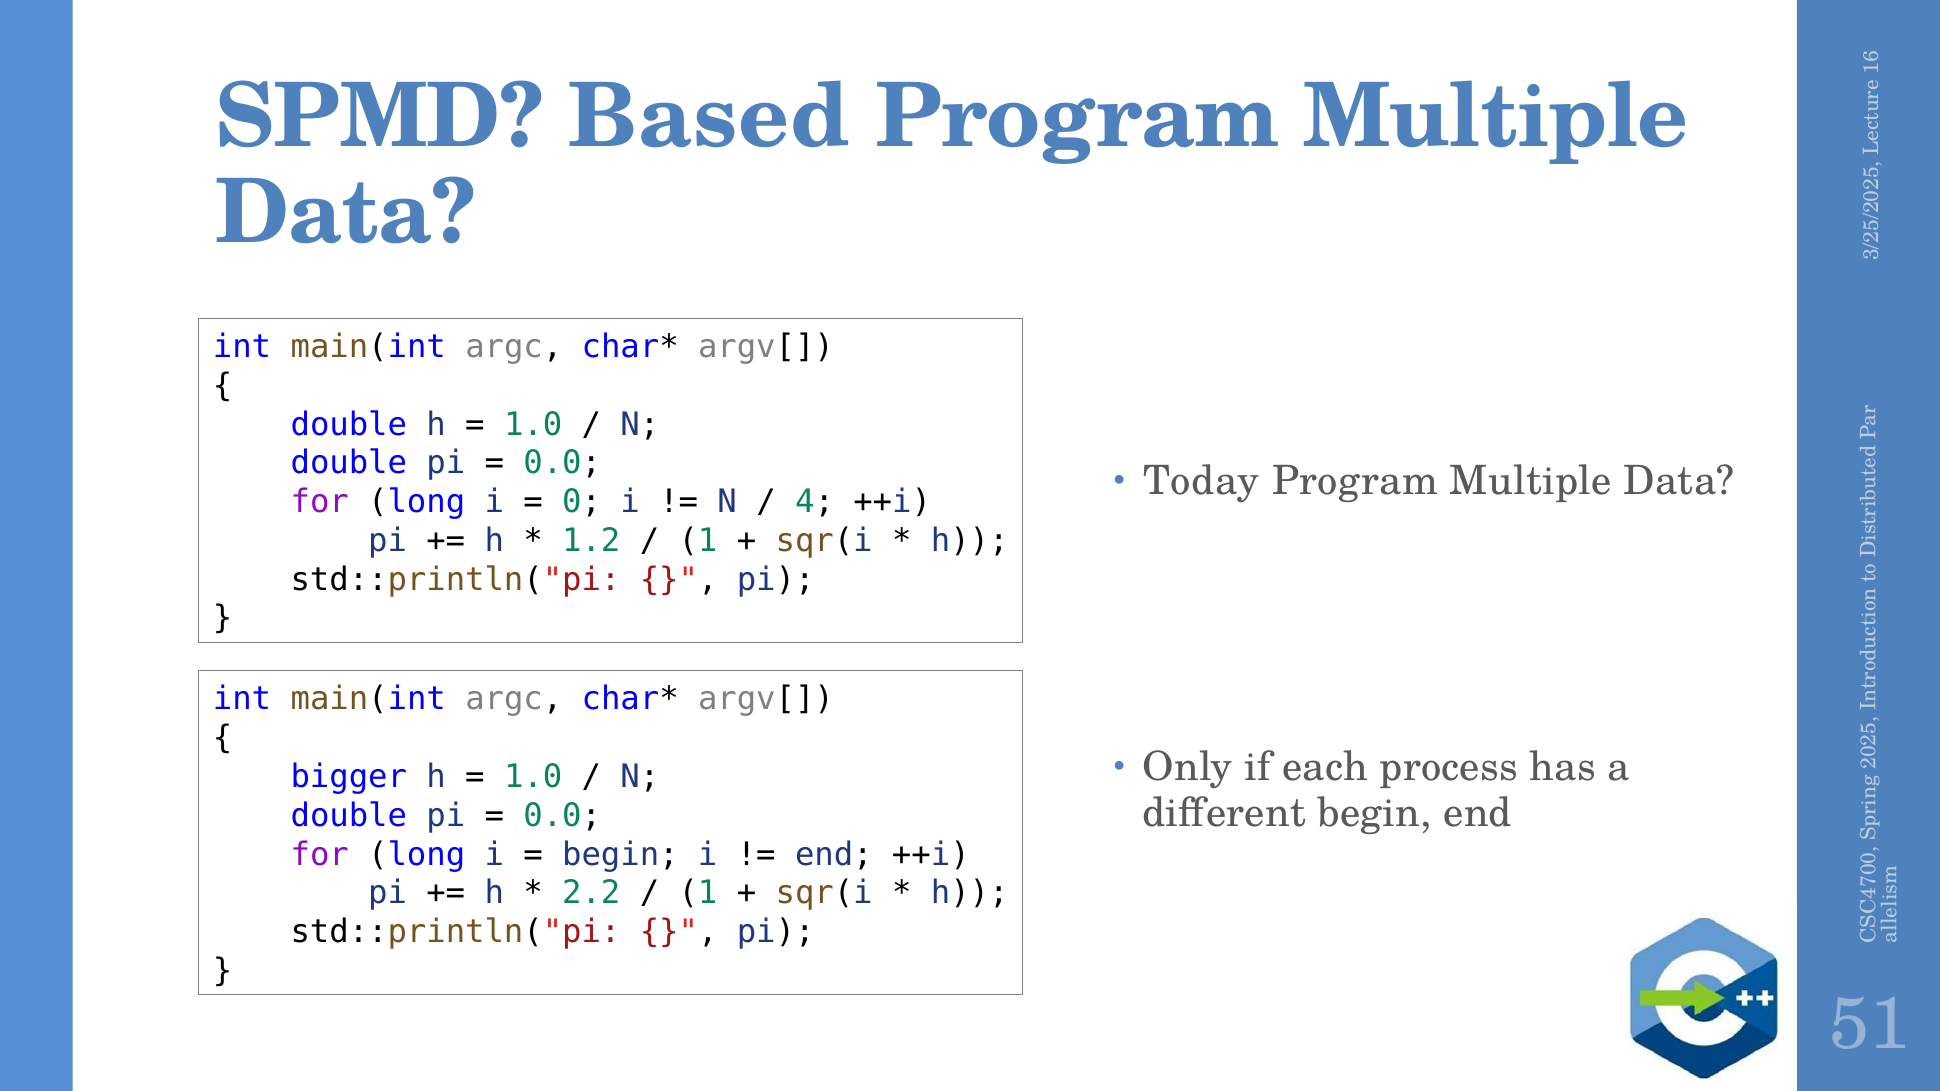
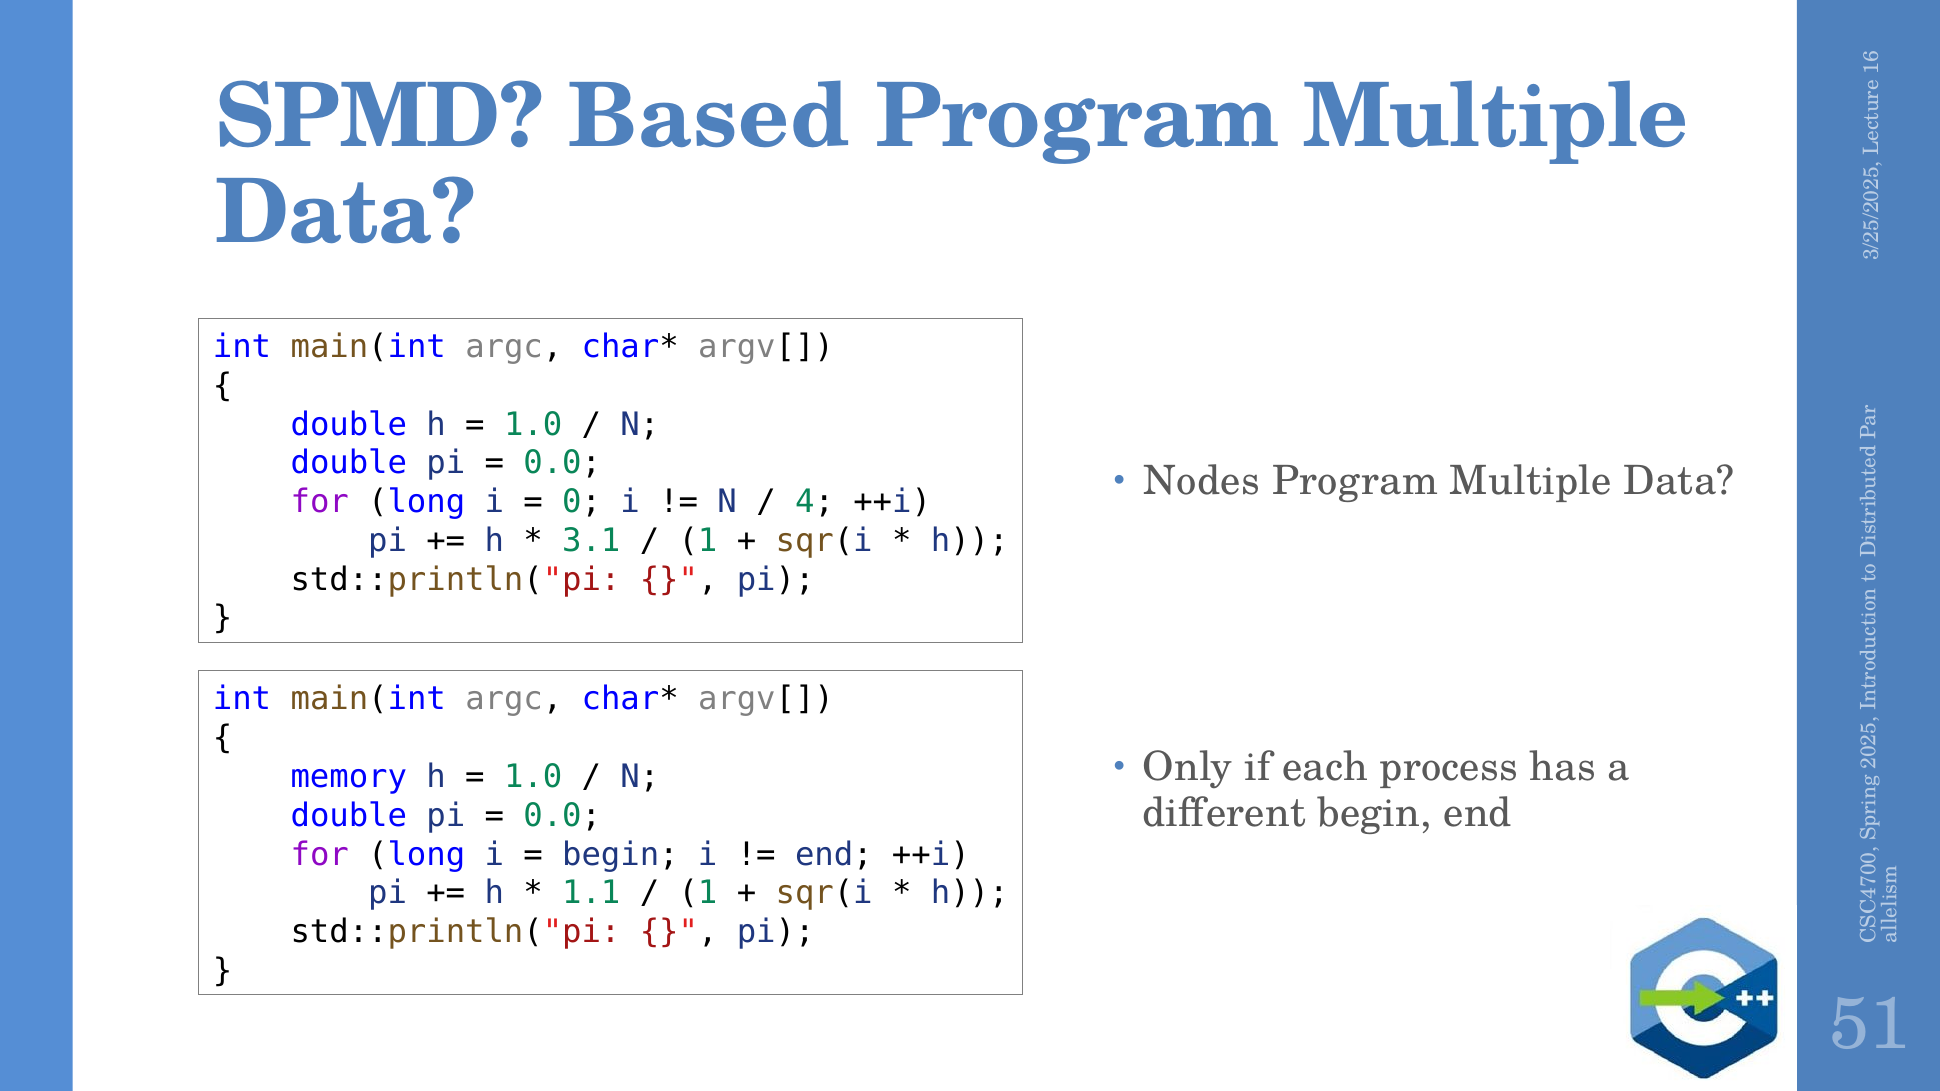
Today: Today -> Nodes (1202, 481)
1.2: 1.2 -> 3.1 (591, 541)
bigger: bigger -> memory (349, 777)
2.2: 2.2 -> 1.1 (591, 893)
